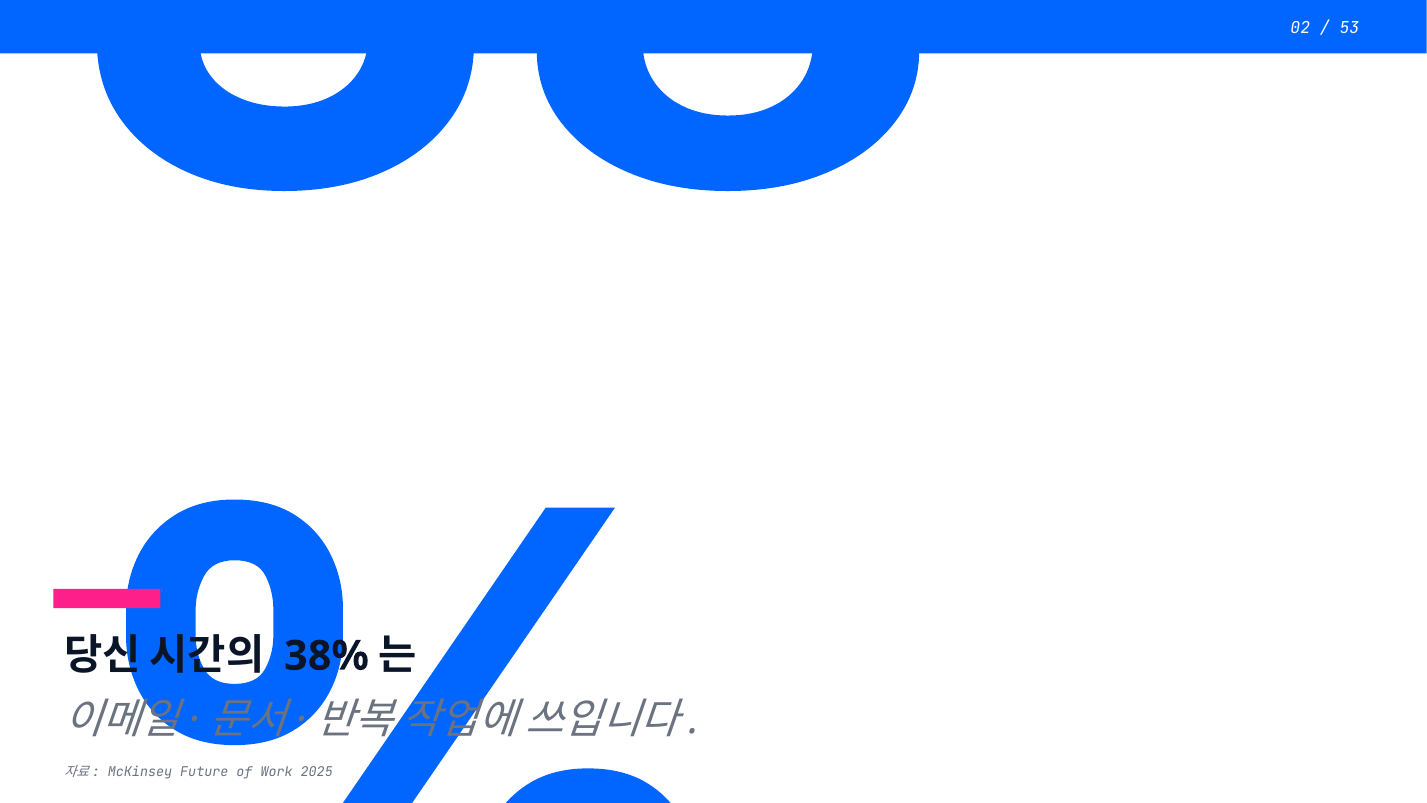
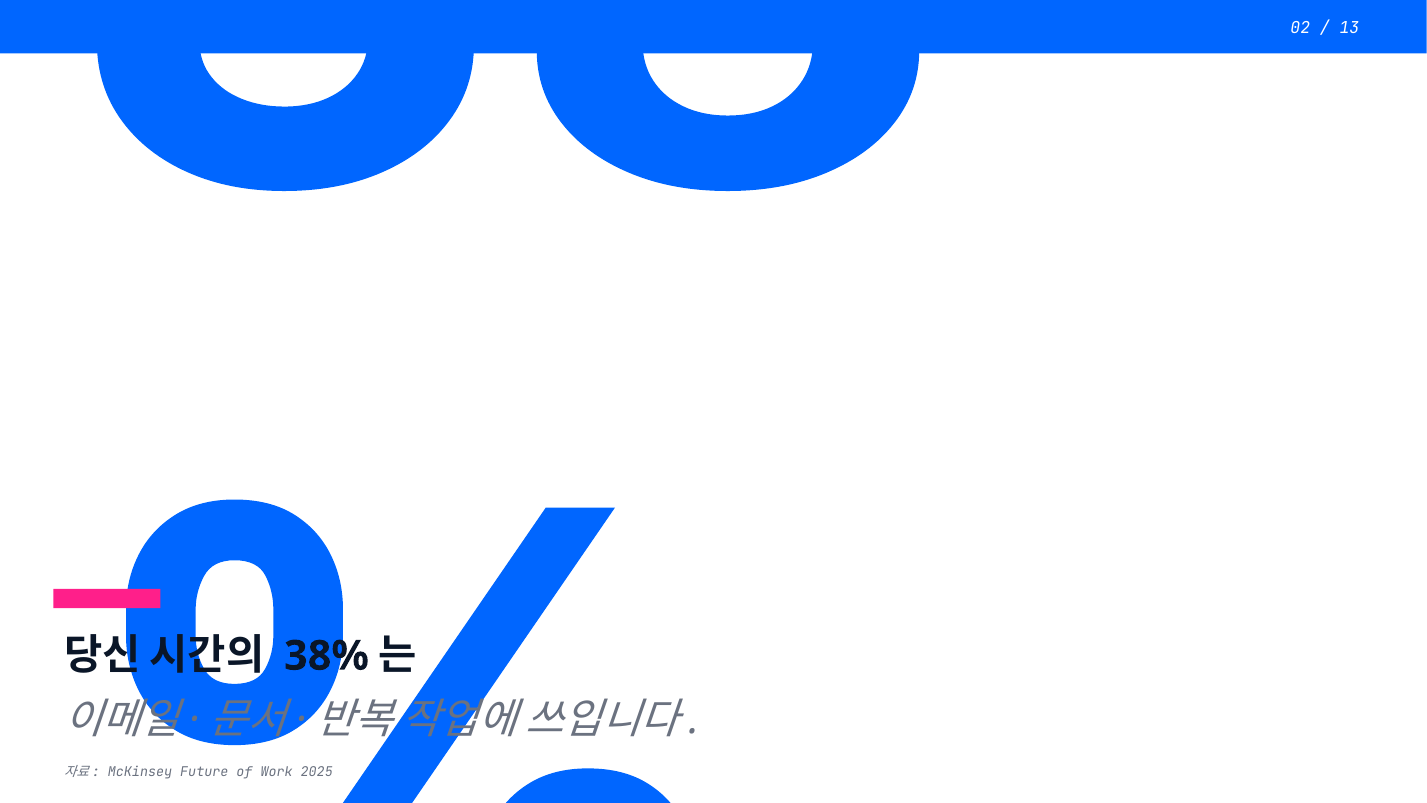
53: 53 -> 13 (1349, 28)
